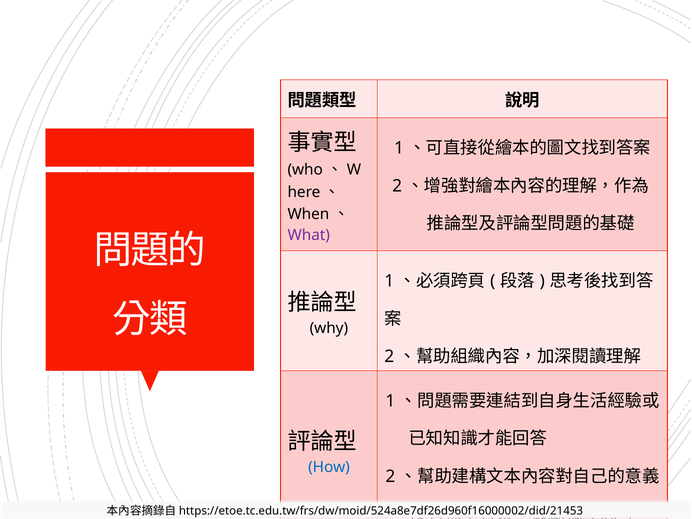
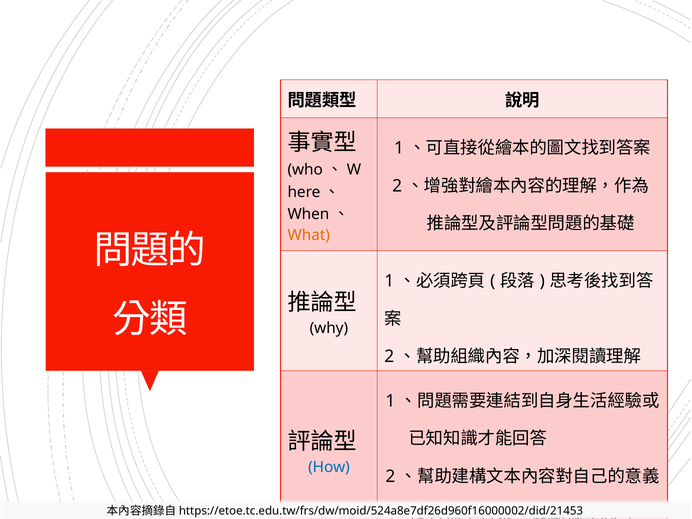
What colour: purple -> orange (309, 235)
